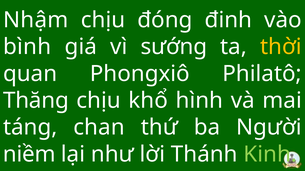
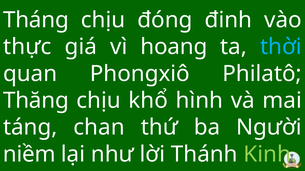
Nhậm: Nhậm -> Tháng (36, 20)
bình: bình -> thực (27, 47)
sướng: sướng -> hoang (174, 47)
thời colour: yellow -> light blue (281, 47)
